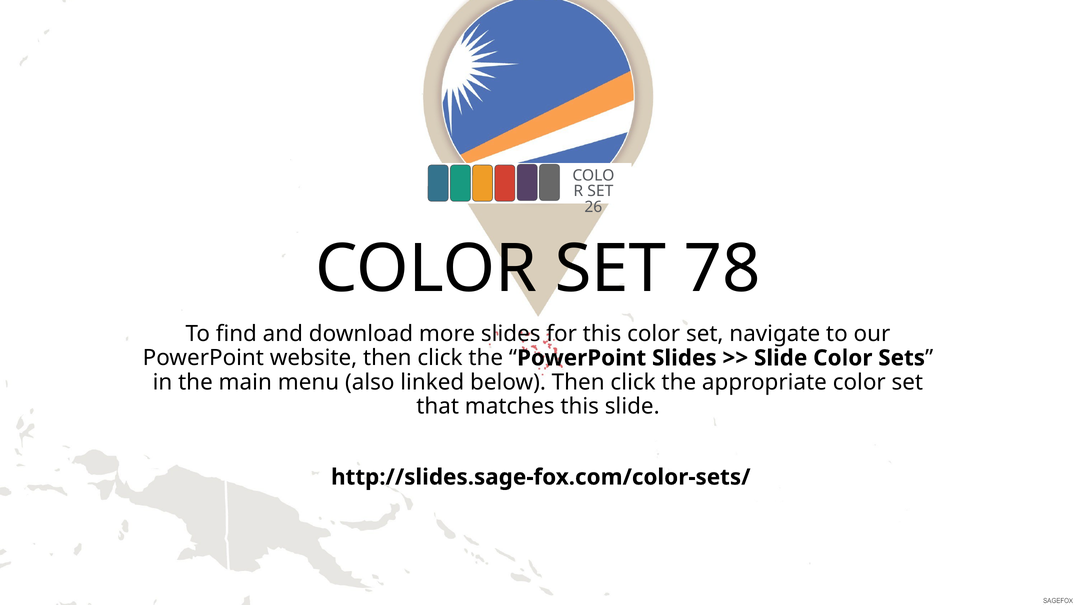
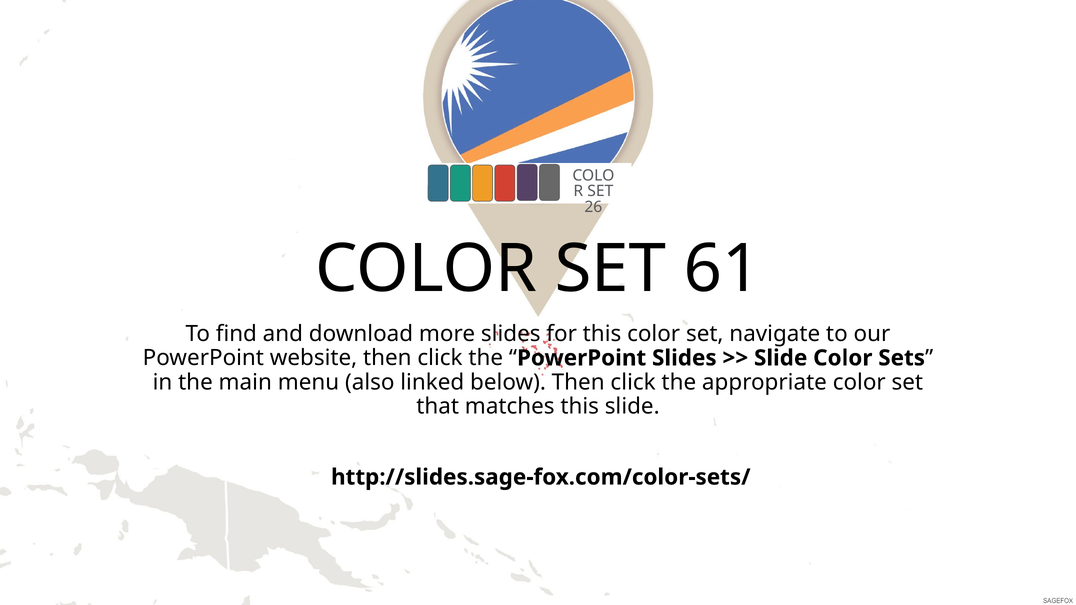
78: 78 -> 61 (722, 269)
